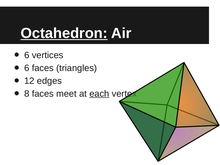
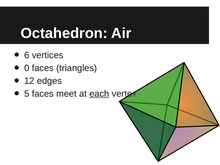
Octahedron underline: present -> none (64, 33)
6: 6 -> 0 (27, 68)
8: 8 -> 5 (27, 94)
